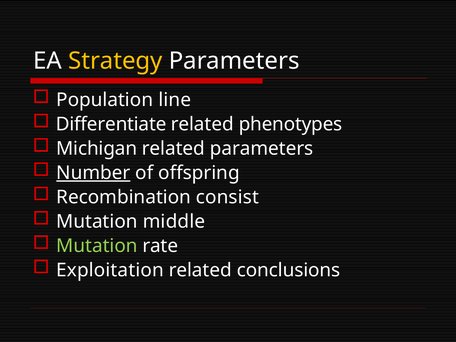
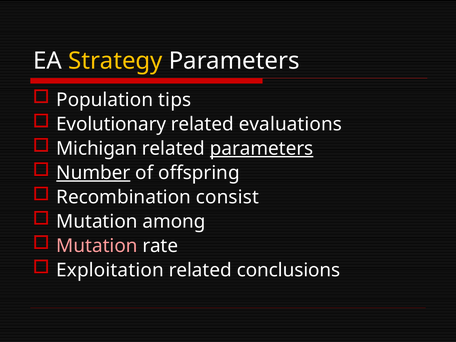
line: line -> tips (175, 100)
Differentiate: Differentiate -> Evolutionary (111, 124)
phenotypes: phenotypes -> evaluations (290, 124)
parameters underline: none -> present (262, 148)
middle: middle -> among (174, 221)
Mutation colour: light green -> pink (97, 246)
